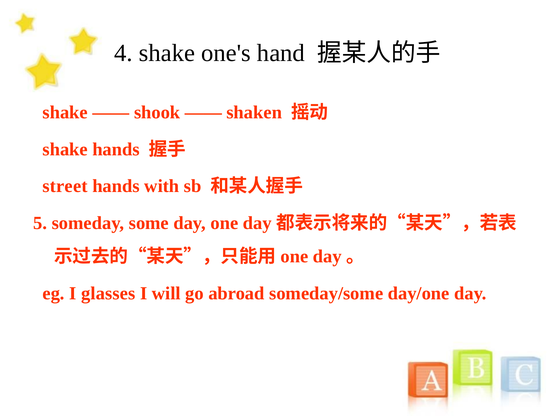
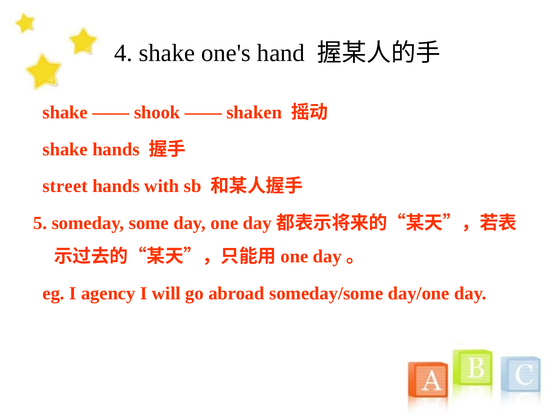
glasses: glasses -> agency (108, 294)
